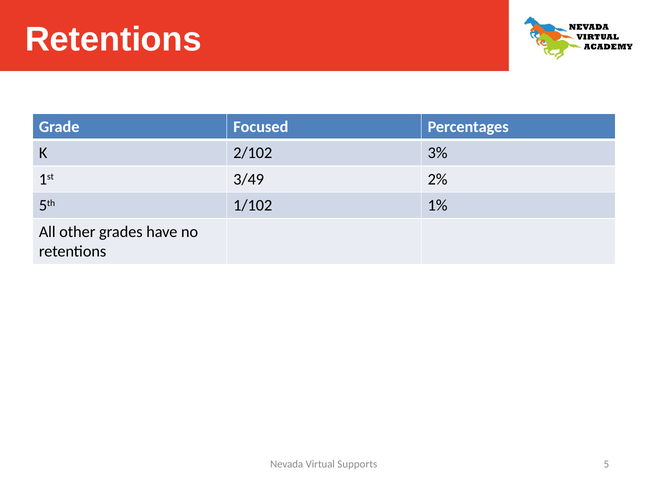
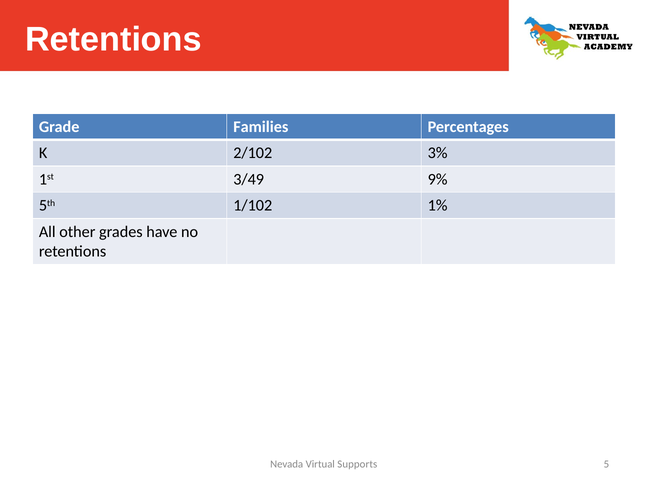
Focused: Focused -> Families (261, 127)
2%: 2% -> 9% (438, 179)
